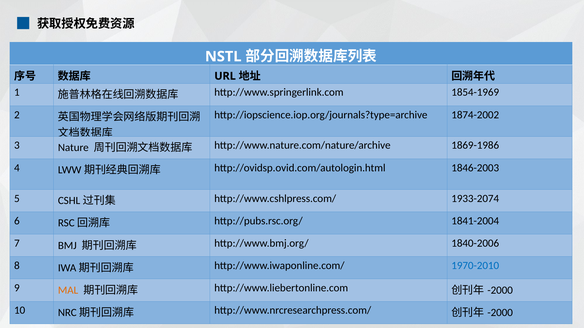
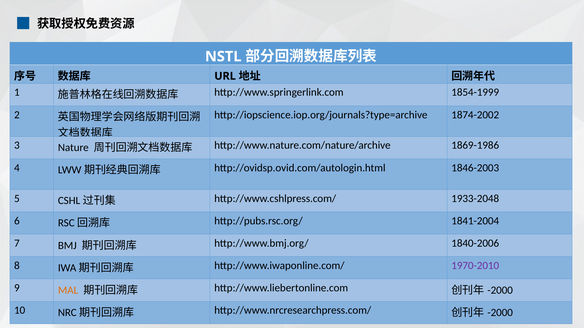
1854-1969: 1854-1969 -> 1854-1999 (475, 93)
1933-2074: 1933-2074 -> 1933-2048 (475, 199)
1970-2010 colour: blue -> purple (475, 266)
